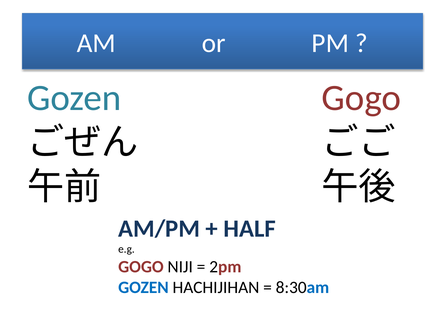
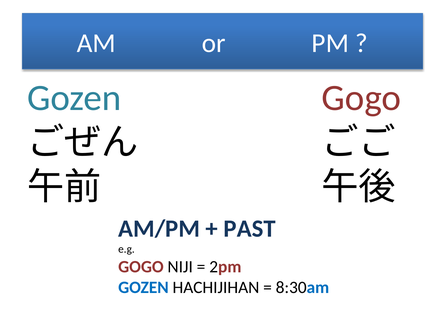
HALF: HALF -> PAST (250, 228)
